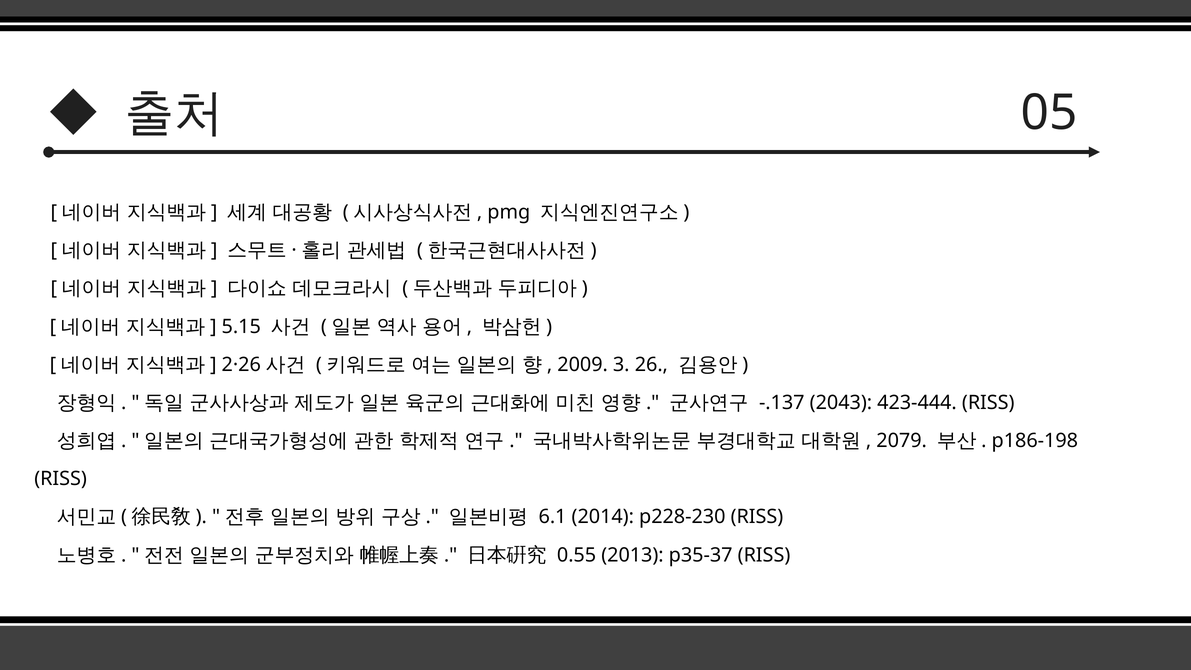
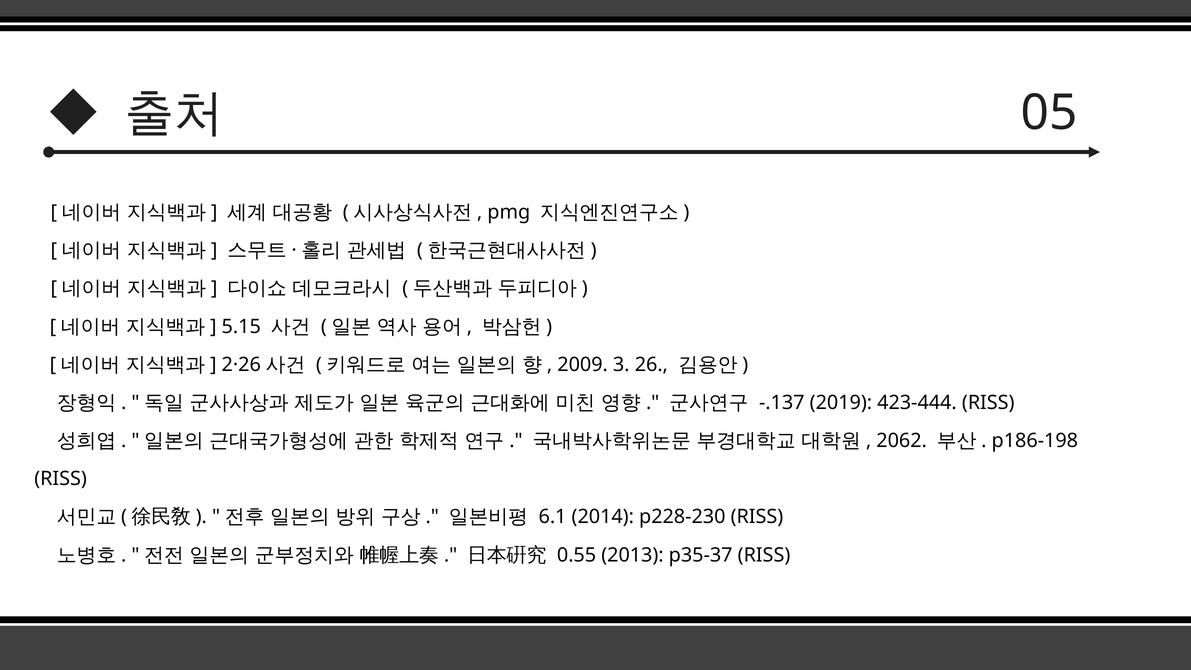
2043: 2043 -> 2019 (841, 403)
2079: 2079 -> 2062 (902, 441)
